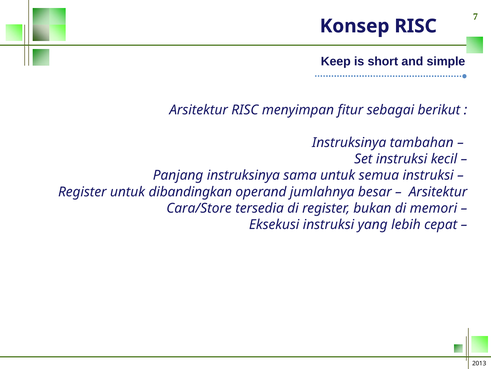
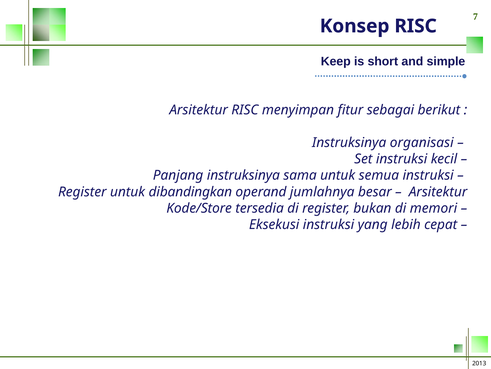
tambahan: tambahan -> organisasi (422, 142)
Cara/Store: Cara/Store -> Kode/Store (199, 208)
